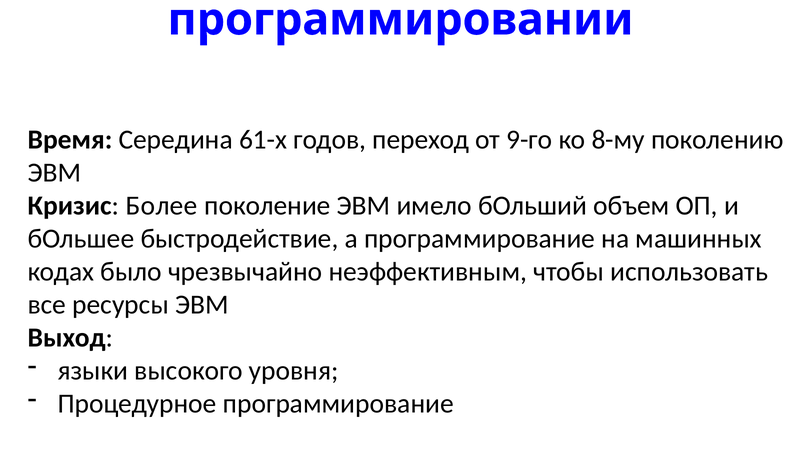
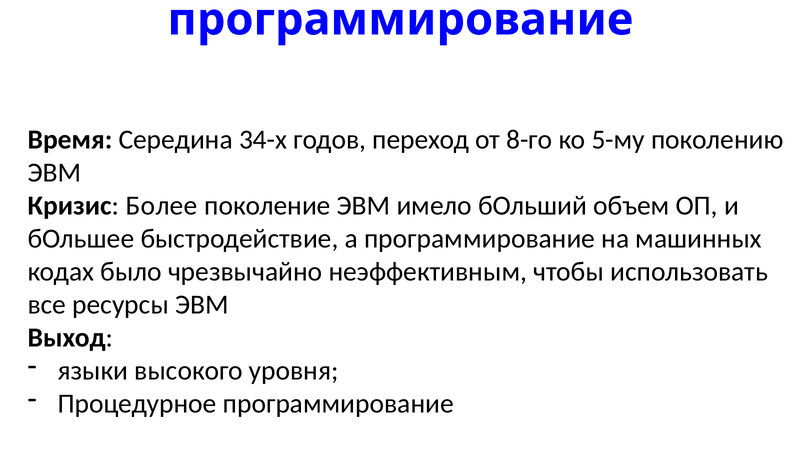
программировании: программировании -> программирование (400, 20)
61-х: 61-х -> 34-х (263, 140)
9-го: 9-го -> 8-го (529, 140)
8-му: 8-му -> 5-му (618, 140)
